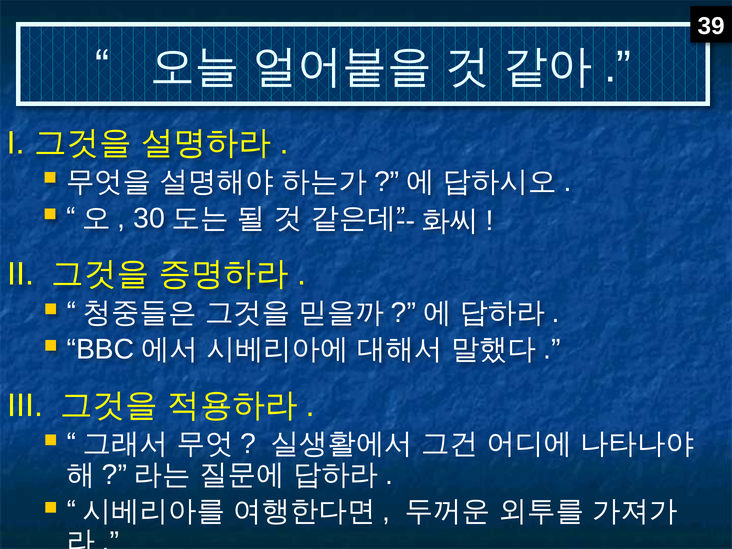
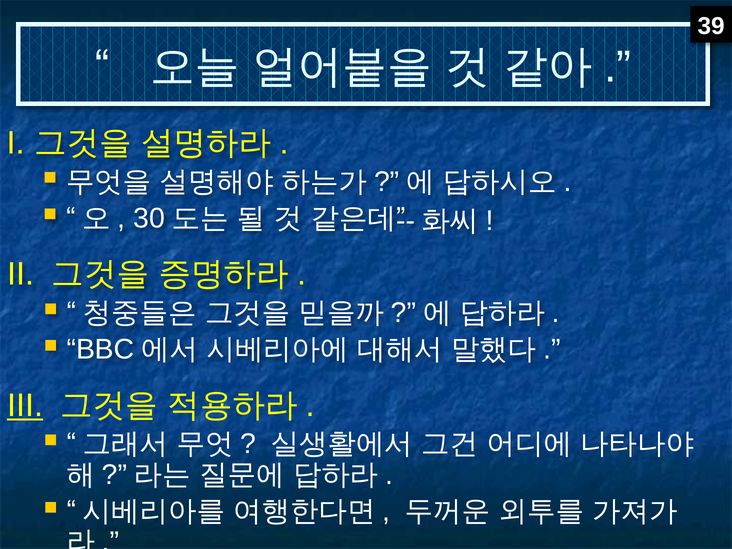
III underline: none -> present (25, 405)
